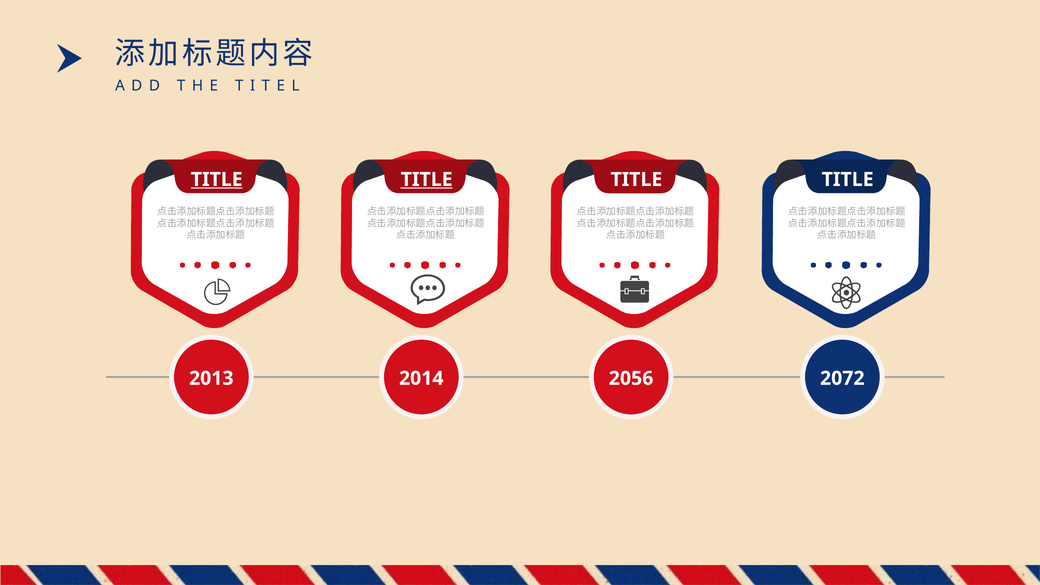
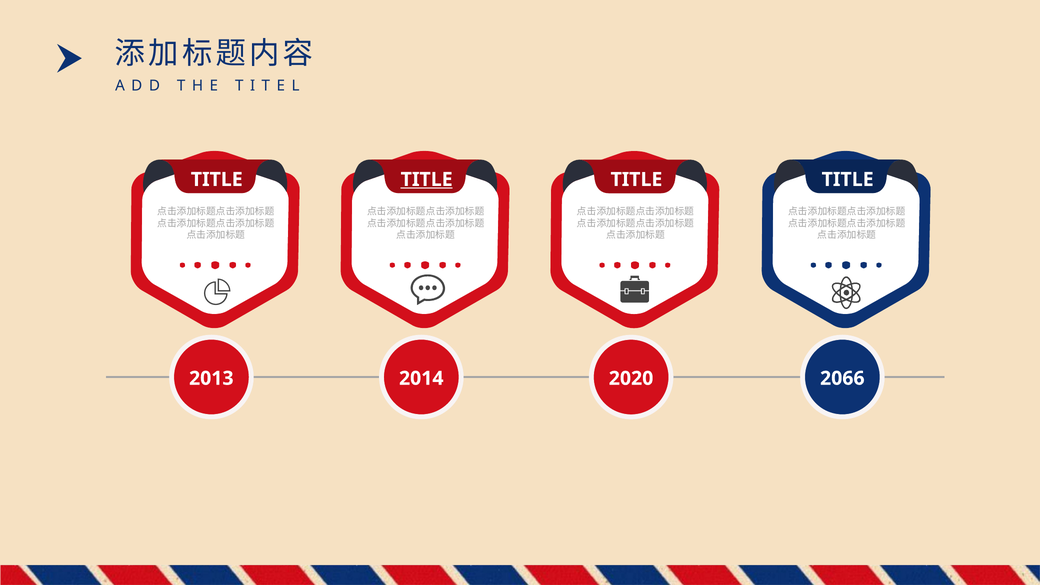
TITLE underline: present -> none (217, 179)
2072: 2072 -> 2066 (842, 378)
2056: 2056 -> 2020 (631, 378)
